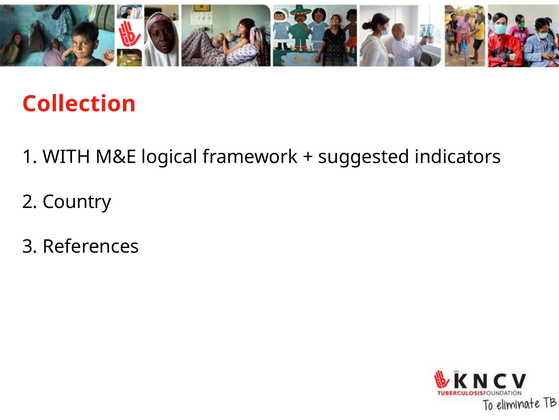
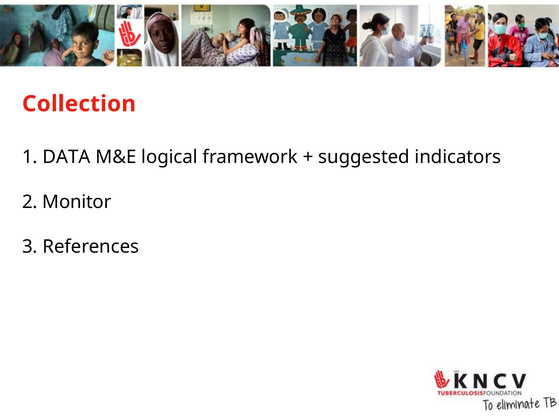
WITH: WITH -> DATA (67, 157)
Country: Country -> Monitor (77, 202)
